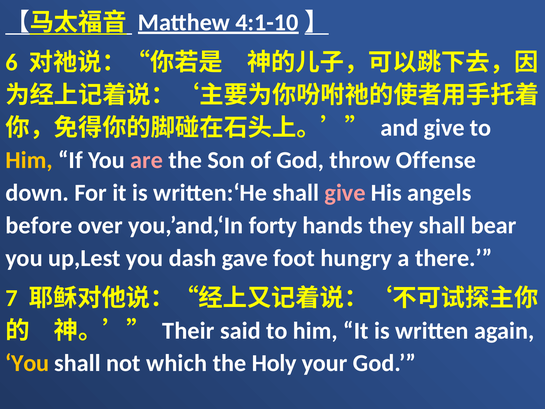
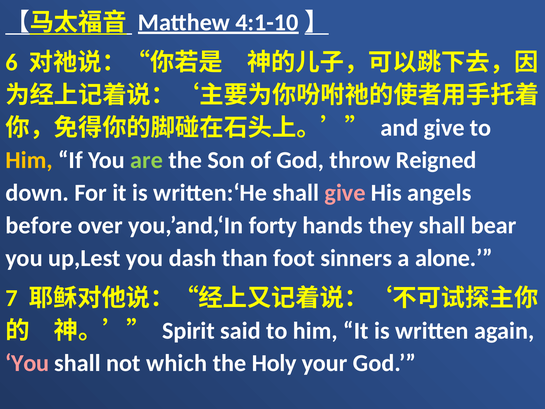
are colour: pink -> light green (147, 160)
Offense: Offense -> Reigned (436, 160)
gave: gave -> than (245, 258)
hungry: hungry -> sinners (356, 258)
there: there -> alone (454, 258)
Their: Their -> Spirit (189, 331)
You colour: yellow -> pink (27, 363)
